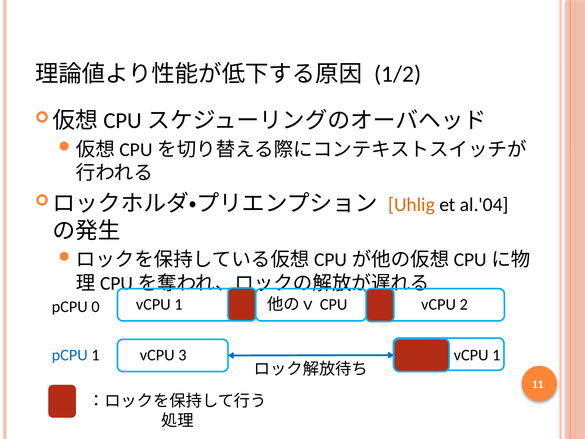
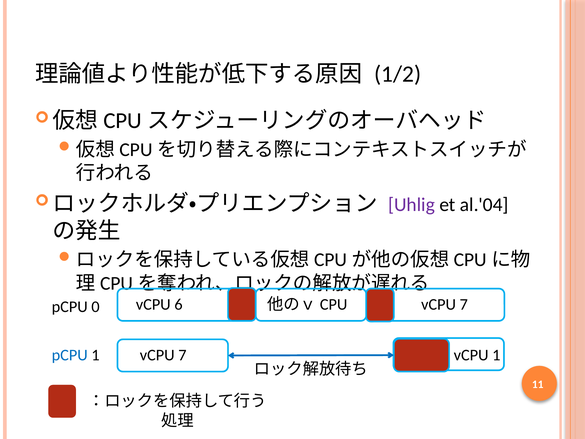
Uhlig colour: orange -> purple (412, 204)
1: 1 -> 6 (178, 304)
2: 2 -> 7 (464, 304)
3: 3 -> 7 (182, 355)
